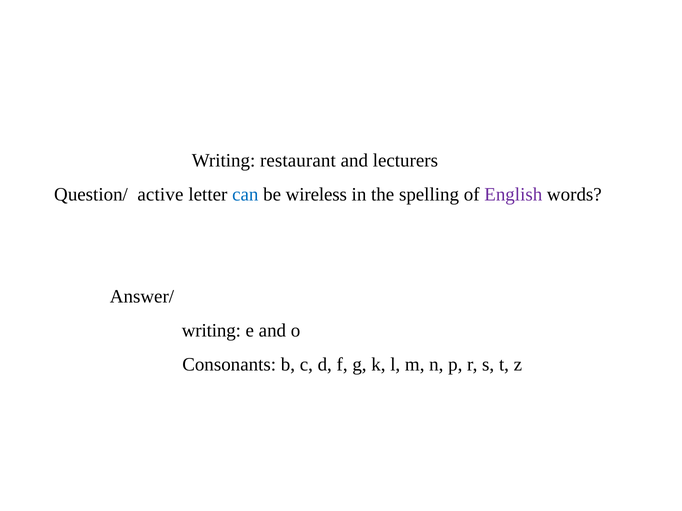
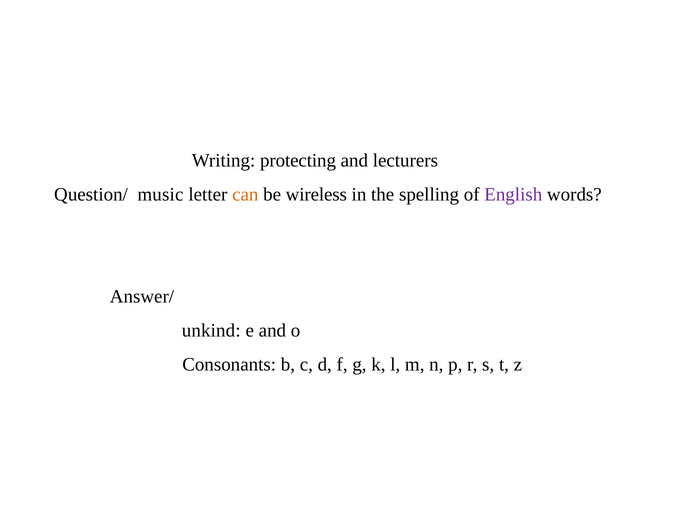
restaurant: restaurant -> protecting (298, 160)
active: active -> music (160, 195)
can colour: blue -> orange (245, 195)
writing: writing -> unkind (211, 331)
